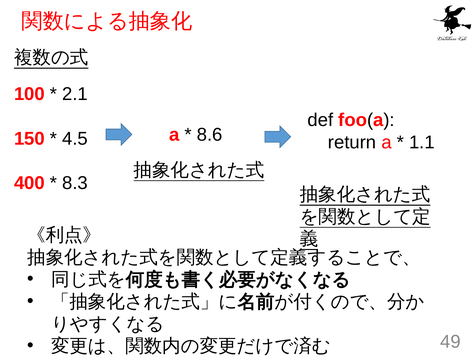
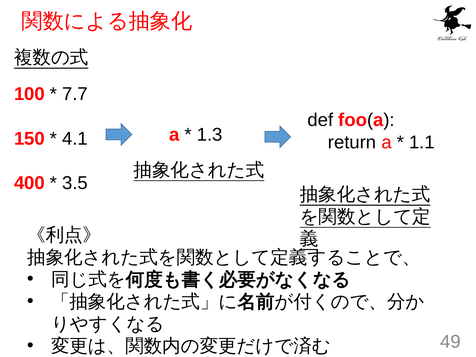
2.1: 2.1 -> 7.7 (75, 94)
8.6: 8.6 -> 1.3 (210, 135)
4.5: 4.5 -> 4.1 (75, 139)
8.3: 8.3 -> 3.5 (75, 183)
